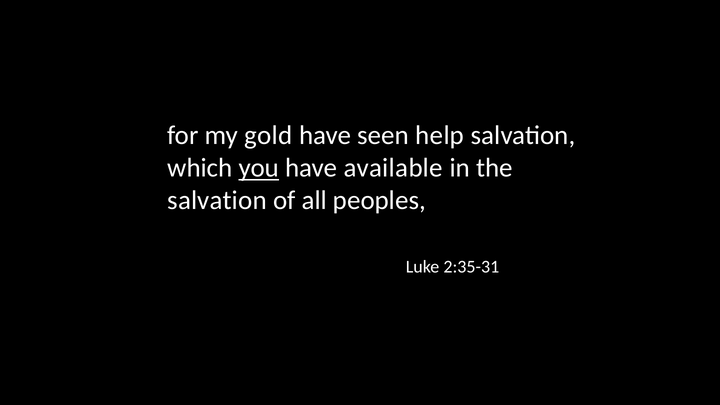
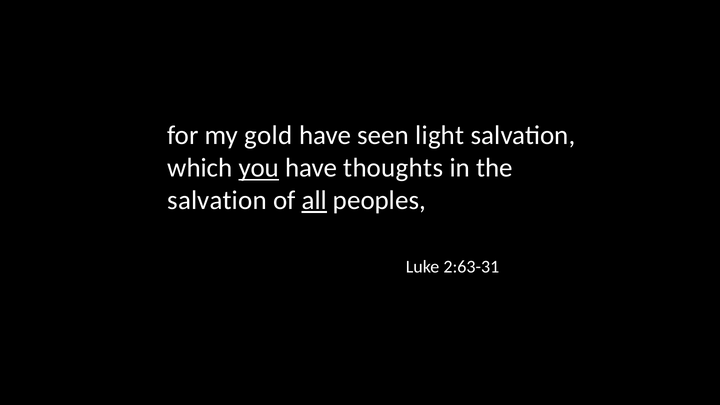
help: help -> light (440, 136)
available: available -> thoughts (393, 168)
all underline: none -> present (314, 200)
2:35-31: 2:35-31 -> 2:63-31 (471, 267)
